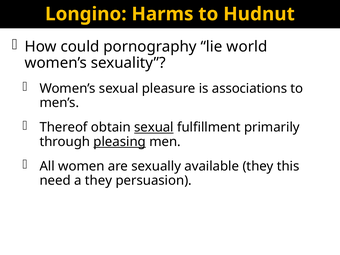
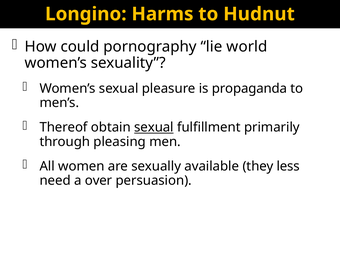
associations: associations -> propaganda (250, 89)
pleasing underline: present -> none (120, 142)
this: this -> less (288, 166)
a they: they -> over (99, 180)
